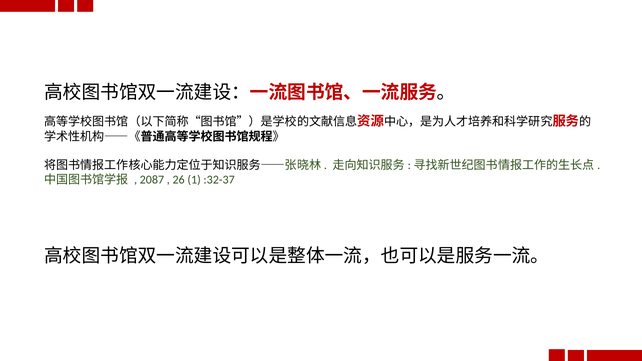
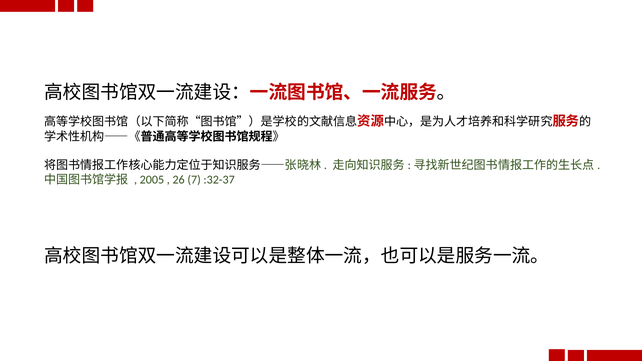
2087: 2087 -> 2005 (152, 180)
1: 1 -> 7 (194, 180)
